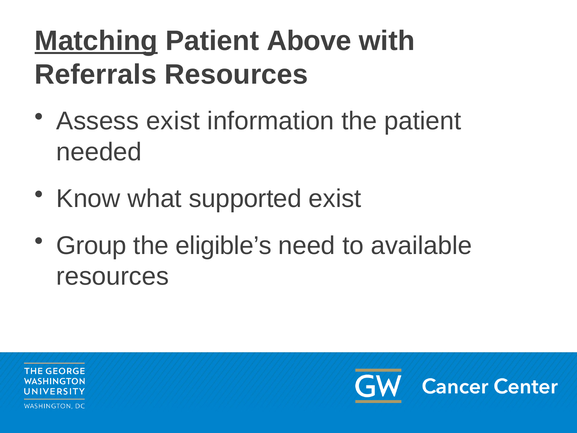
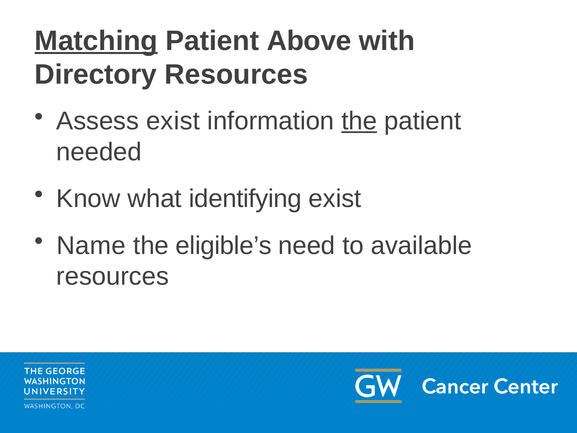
Referrals: Referrals -> Directory (96, 75)
the underline: none -> present (359, 121)
supported: supported -> identifying (245, 199)
Group: Group -> Name (91, 245)
